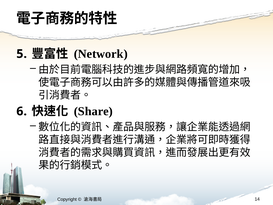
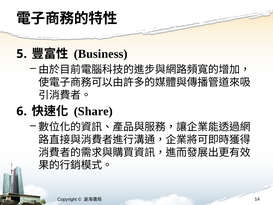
Network: Network -> Business (101, 54)
